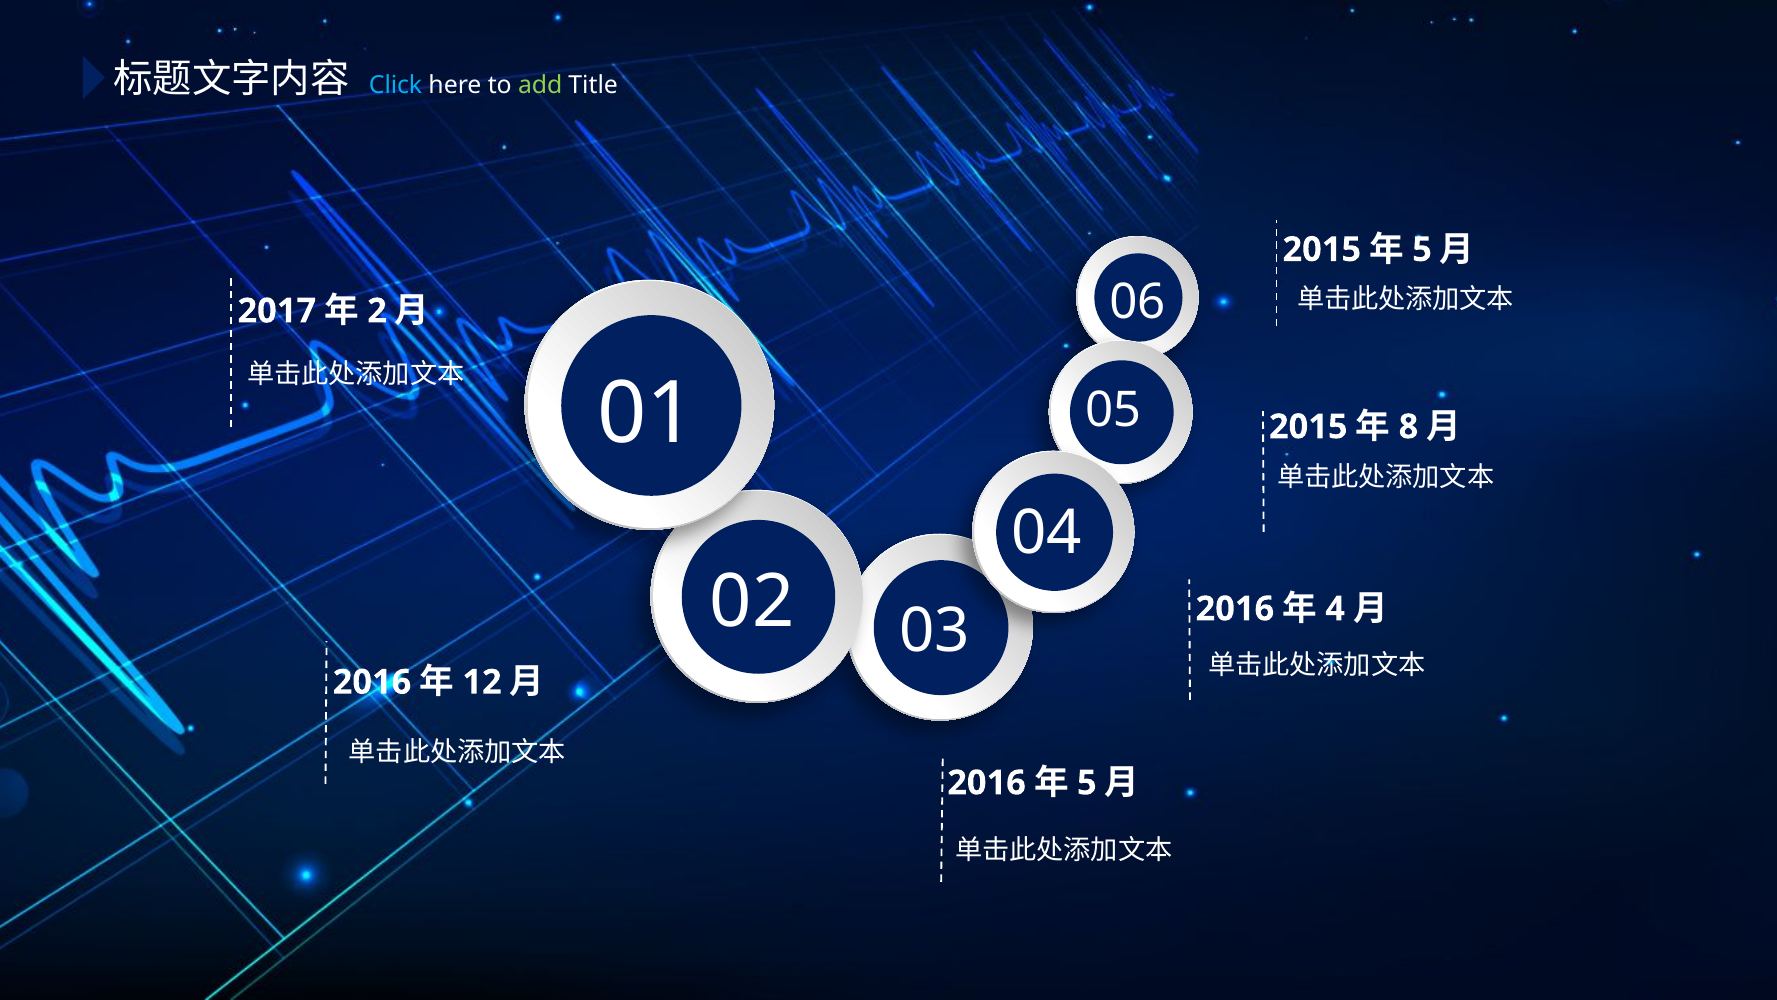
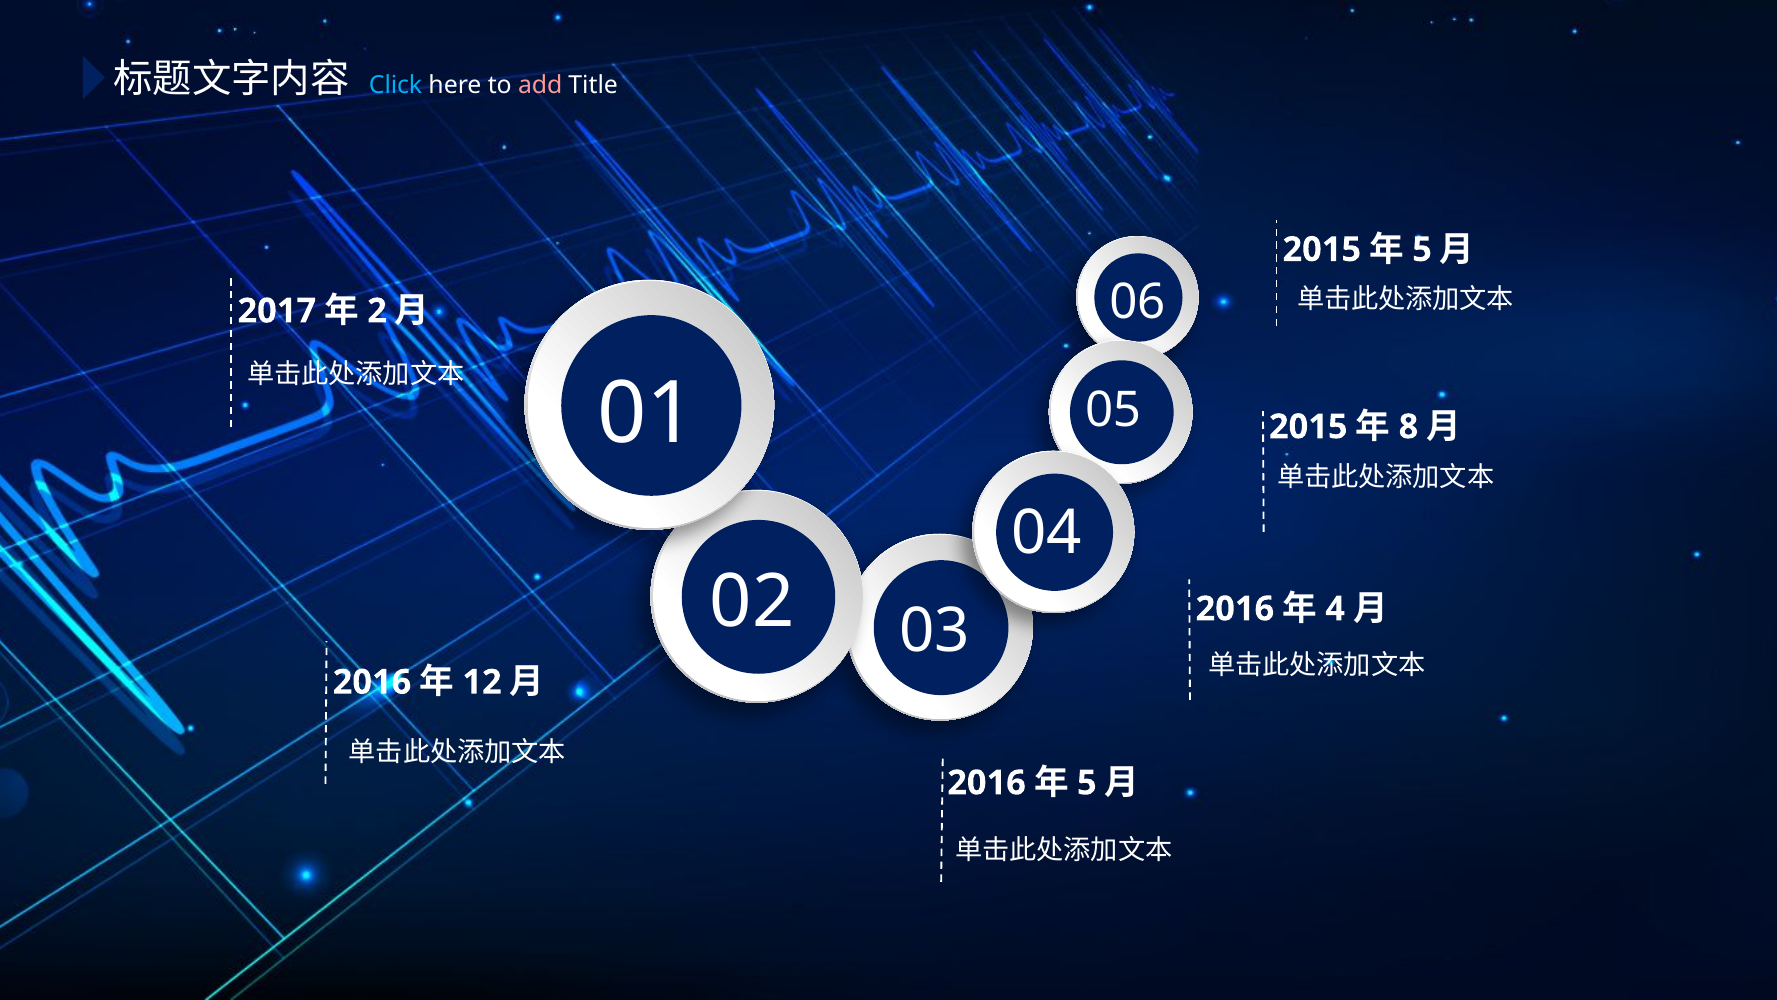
add colour: light green -> pink (540, 86)
